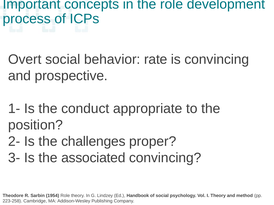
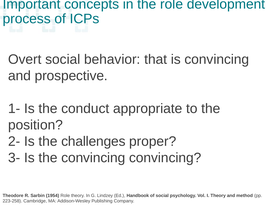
rate: rate -> that (156, 59)
the associated: associated -> convincing (93, 158)
